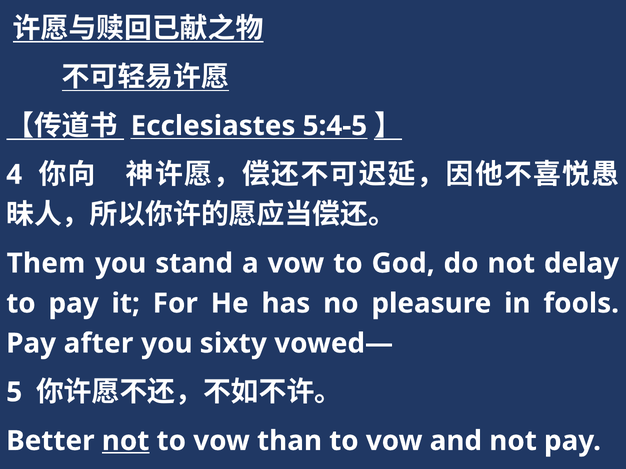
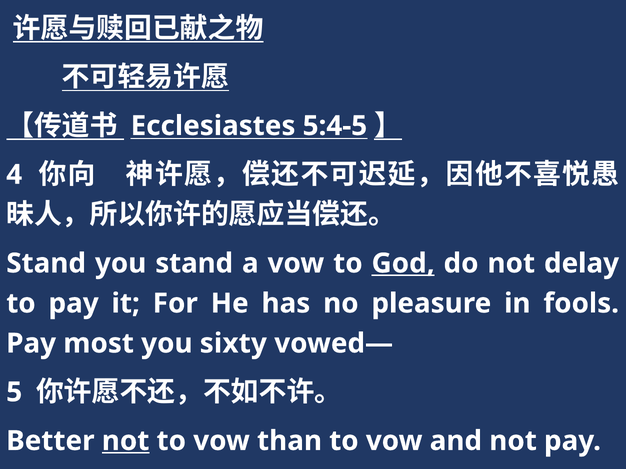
Them: Them -> Stand (46, 264)
God underline: none -> present (403, 264)
after: after -> most (99, 344)
